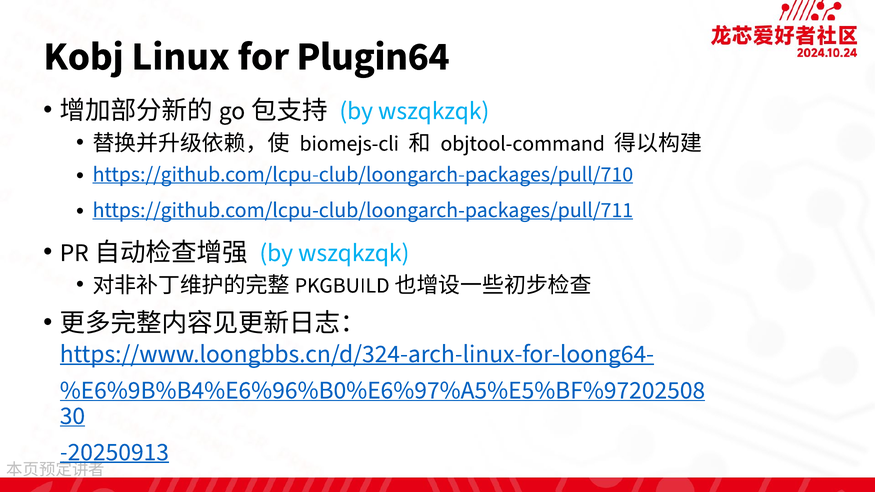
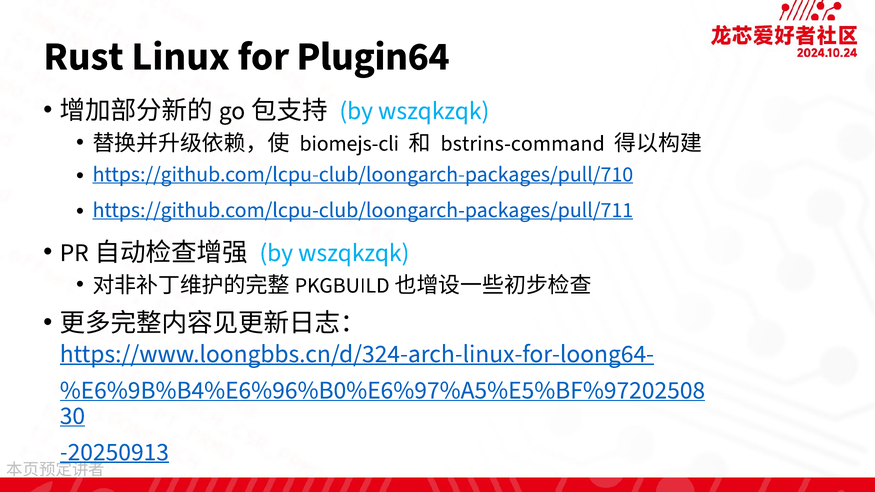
Kobj: Kobj -> Rust (83, 56)
objtool-command: objtool-command -> bstrins-command (523, 143)
